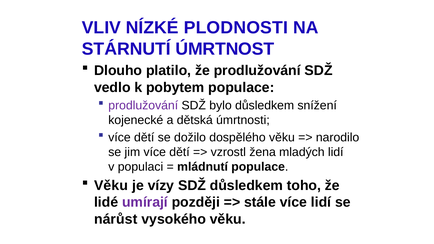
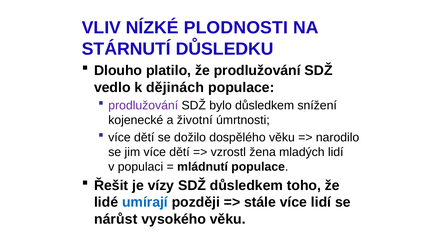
ÚMRTNOST: ÚMRTNOST -> DŮSLEDKU (225, 49)
pobytem: pobytem -> dějinách (175, 87)
dětská: dětská -> životní (195, 120)
Věku: Věku -> Řešit (111, 186)
umírají colour: purple -> blue (145, 202)
